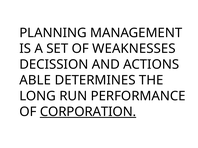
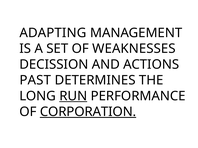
PLANNING: PLANNING -> ADAPTING (53, 33)
ABLE: ABLE -> PAST (35, 80)
RUN underline: none -> present (73, 96)
